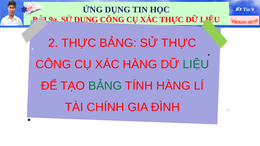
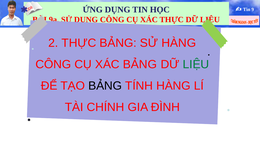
SỬ THỰC: THỰC -> HÀNG (179, 43)
XÁC HÀNG: HÀNG -> BẢNG (140, 65)
BẢNG colour: green -> black (105, 86)
